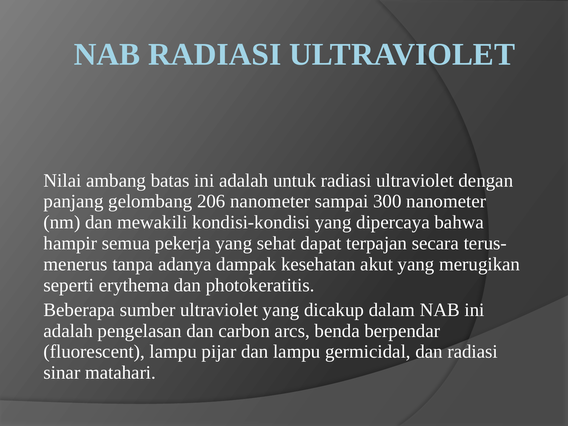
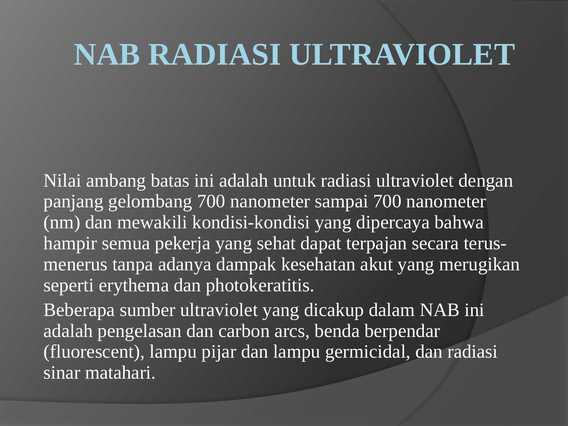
gelombang 206: 206 -> 700 (211, 201)
sampai 300: 300 -> 700 (387, 201)
